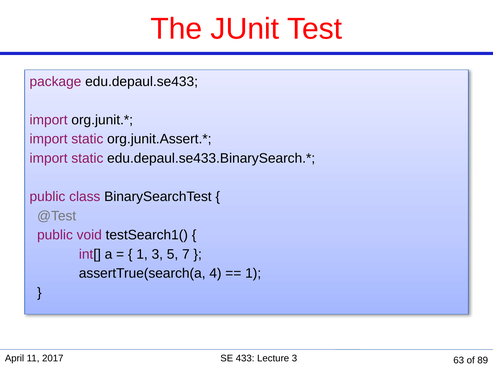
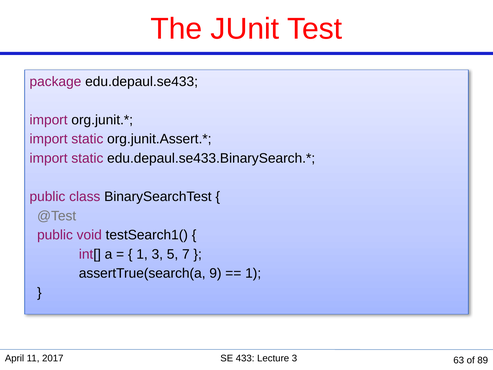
4: 4 -> 9 (215, 273)
